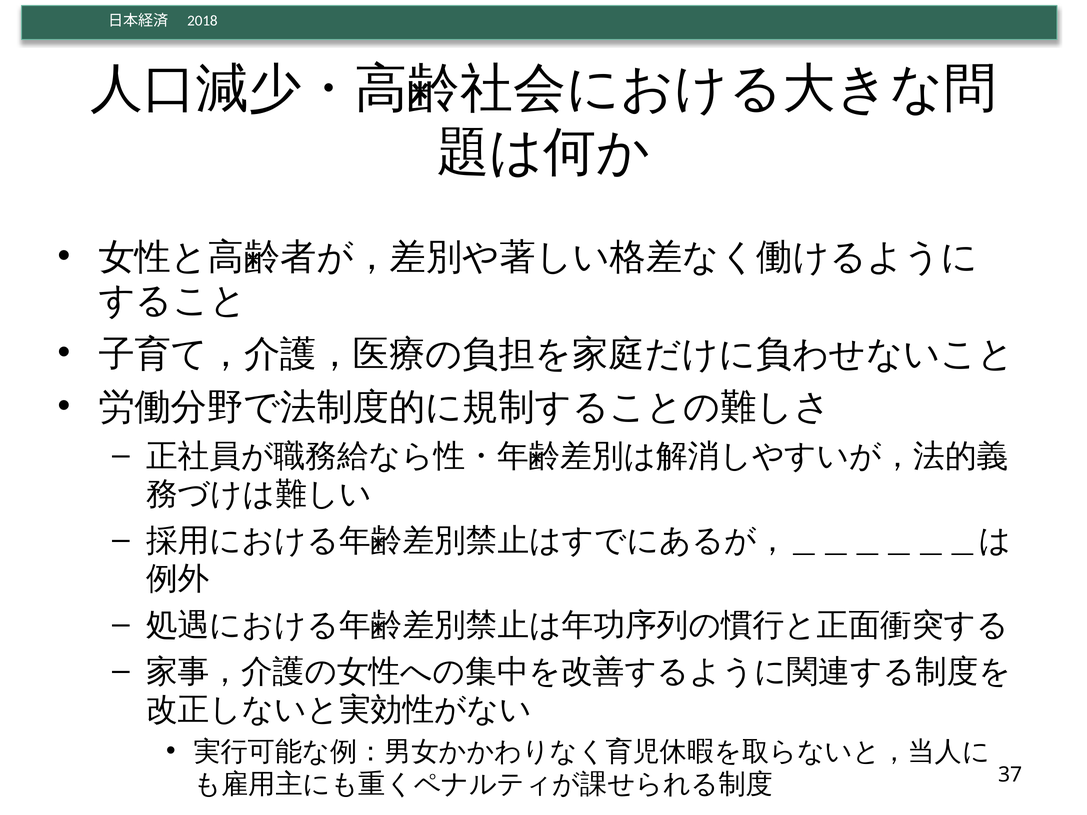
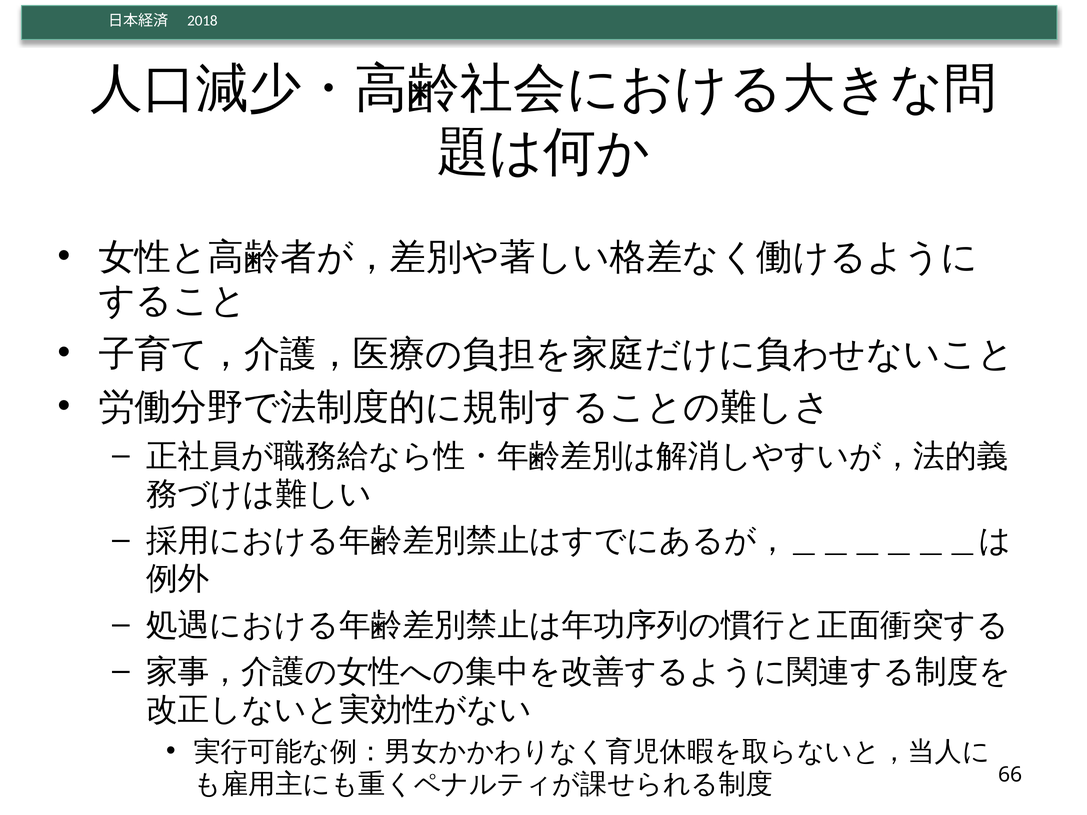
37: 37 -> 66 (1010, 775)
